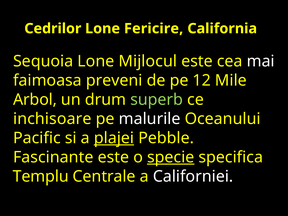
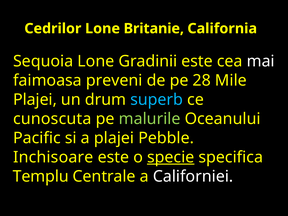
Fericire: Fericire -> Britanie (154, 29)
Mijlocul: Mijlocul -> Gradinii (148, 61)
12: 12 -> 28 (202, 80)
Arbol: Arbol -> Plajei (35, 100)
superb colour: light green -> light blue (157, 100)
inchisoare: inchisoare -> cunoscuta (52, 119)
malurile colour: white -> light green (150, 119)
plajei underline: present -> none (114, 138)
Fascinante: Fascinante -> Inchisoare (53, 157)
